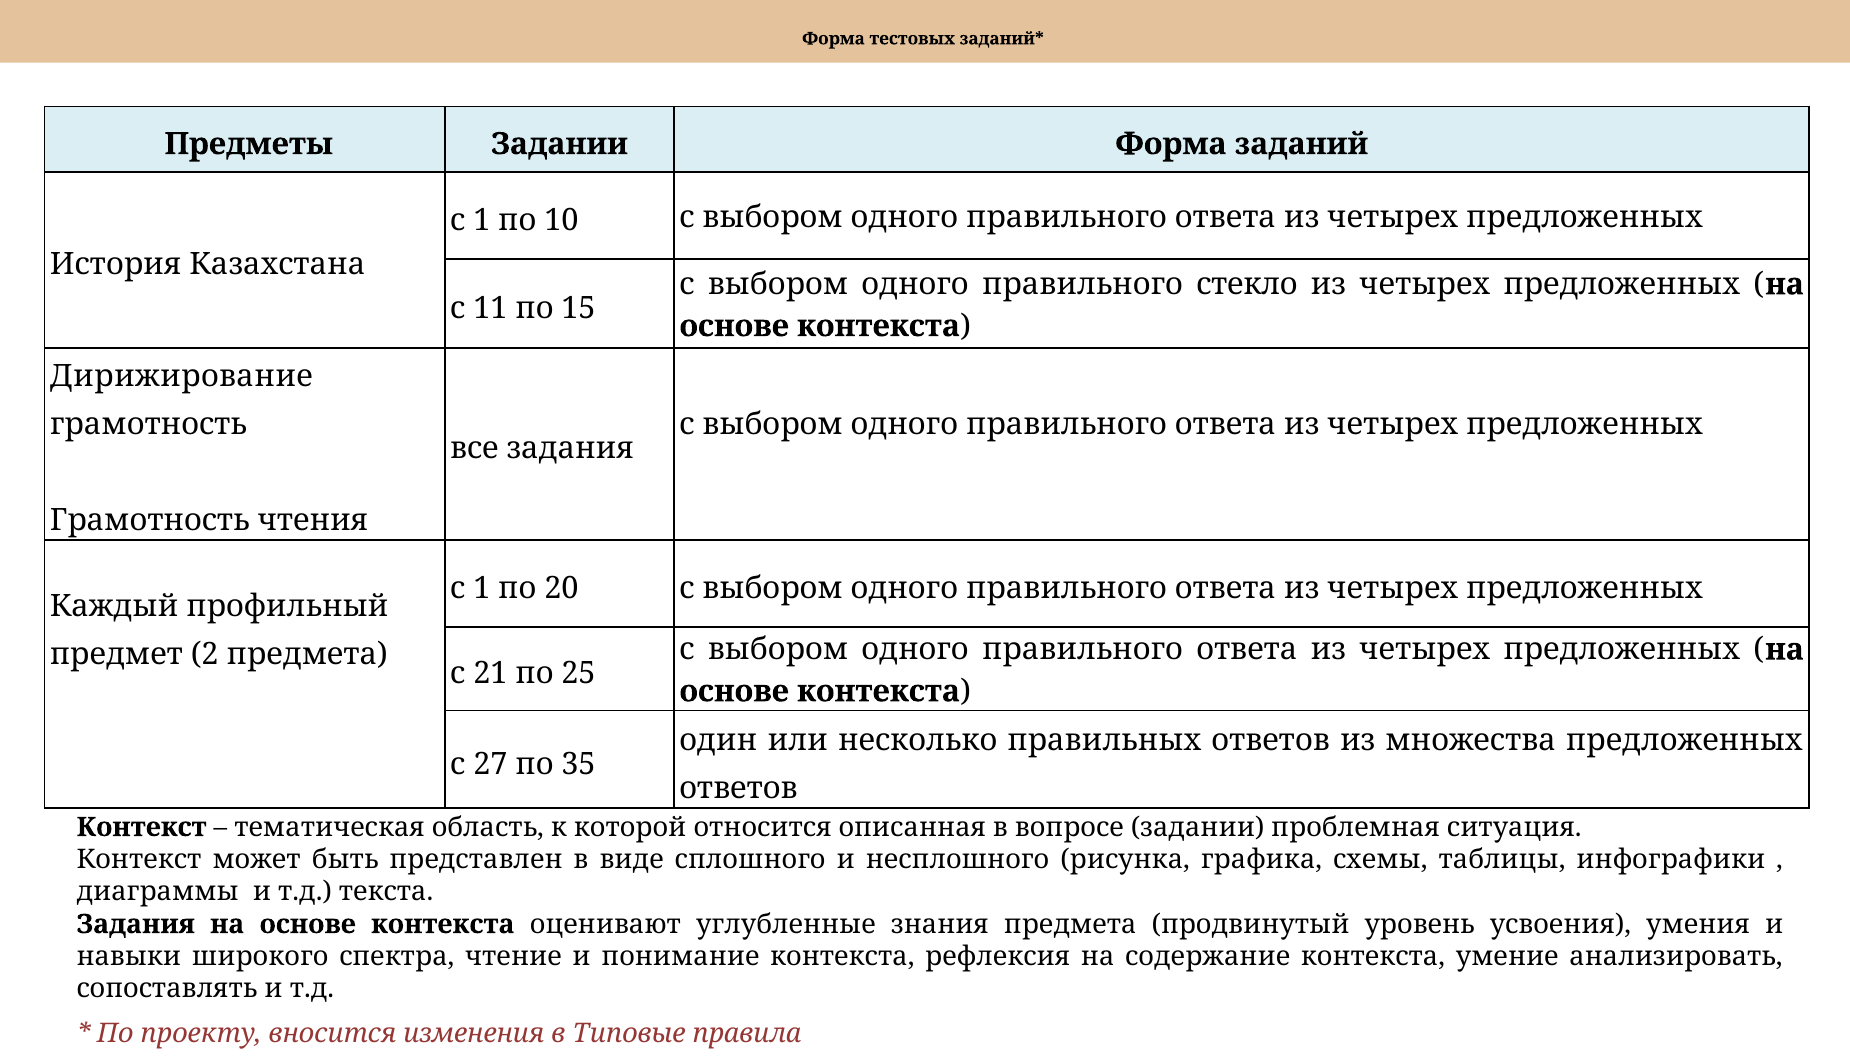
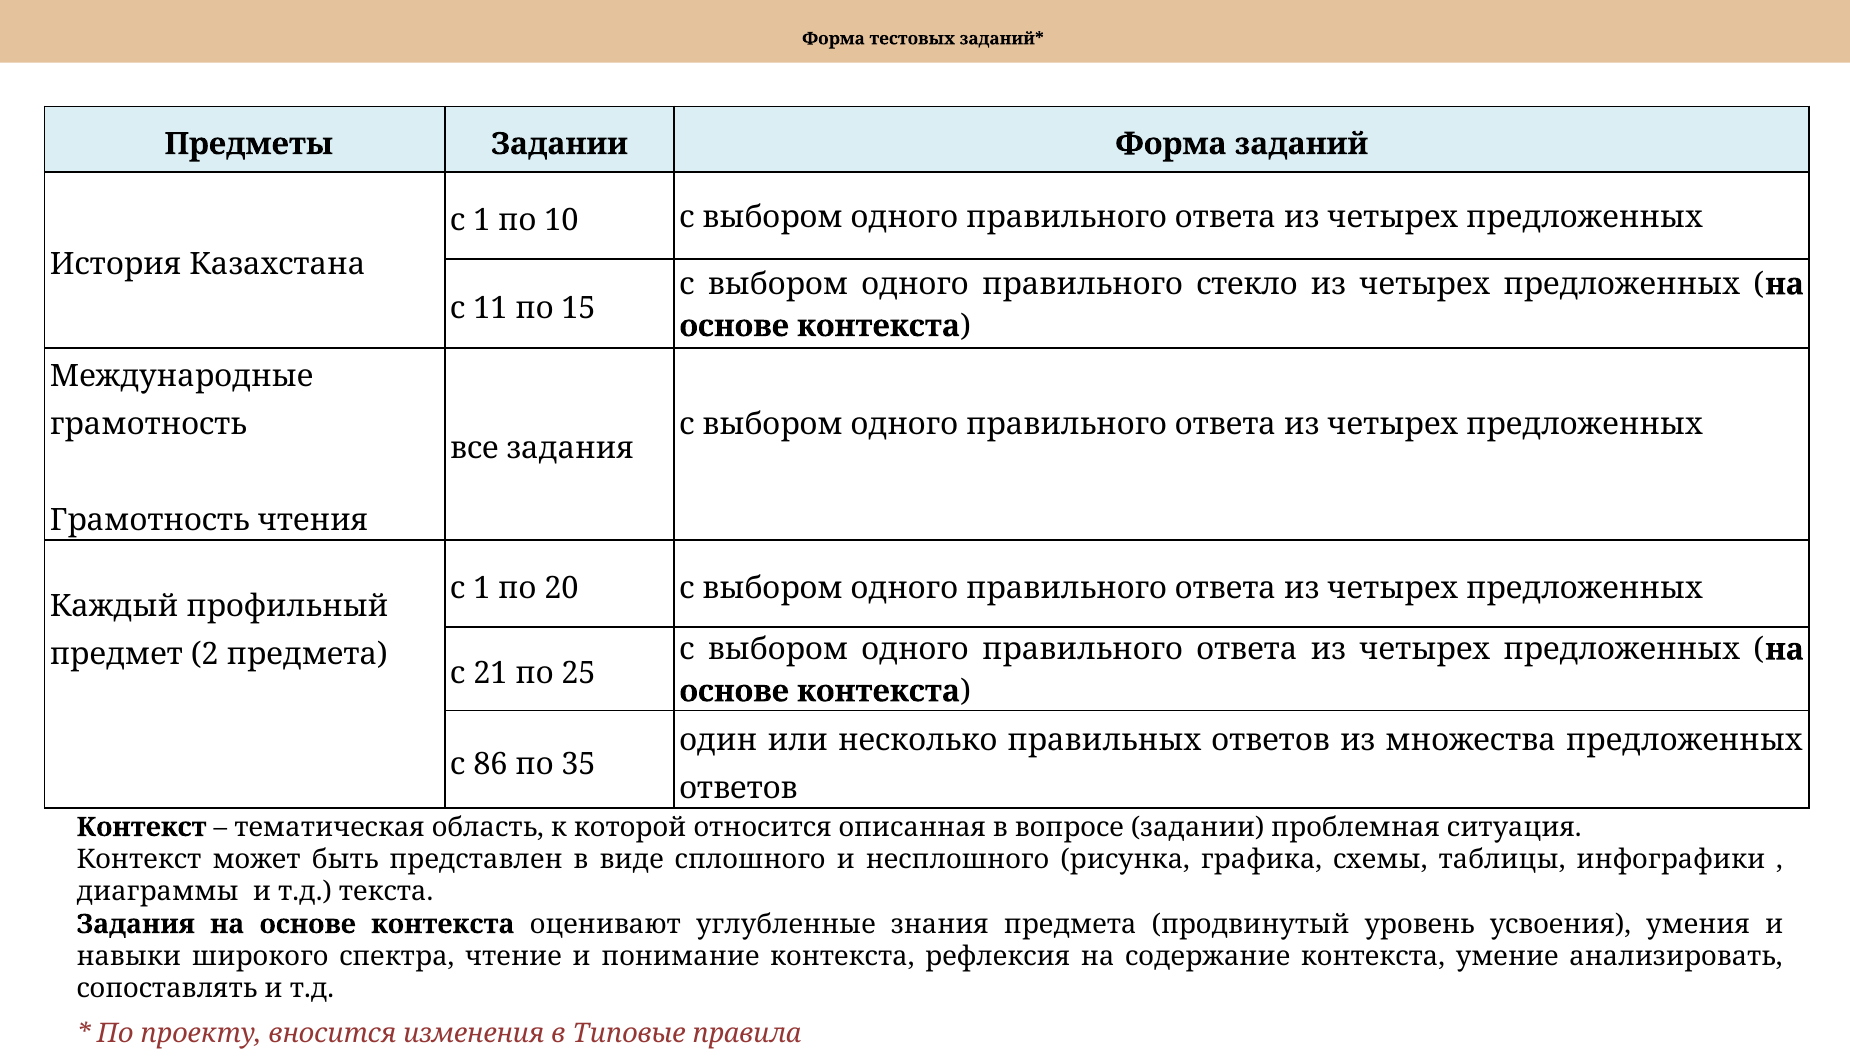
Дирижирование: Дирижирование -> Международные (182, 377)
27: 27 -> 86 (490, 764)
